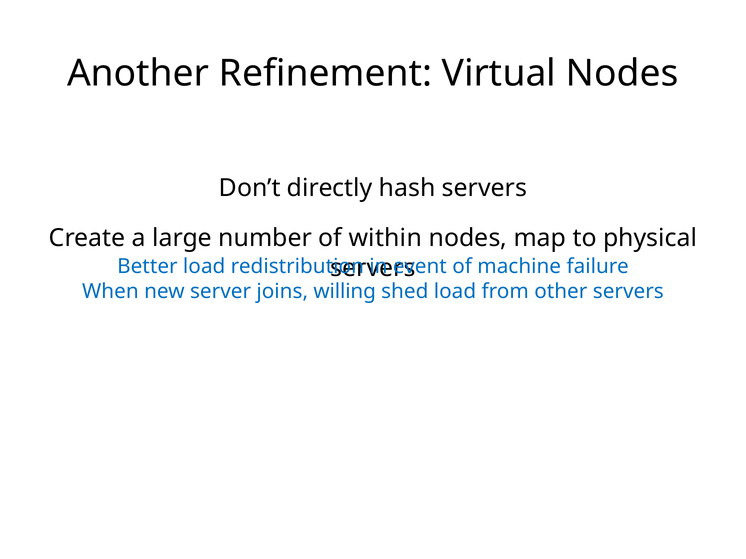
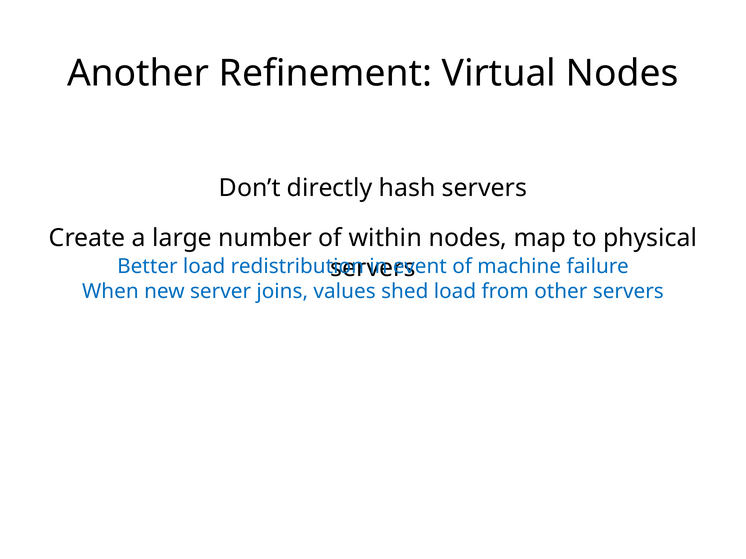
willing: willing -> values (345, 292)
